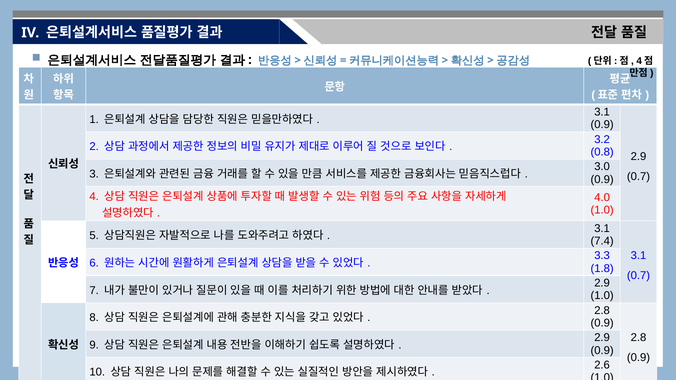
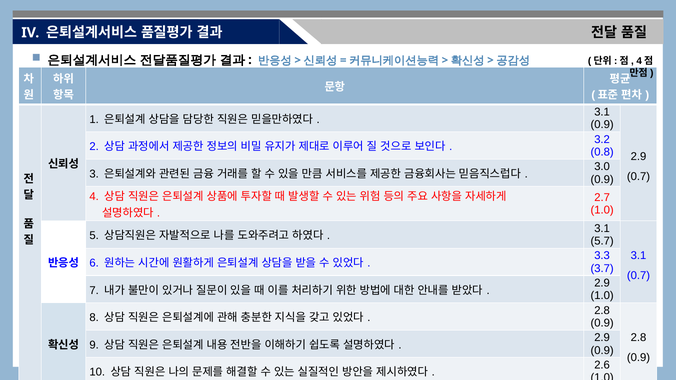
4.0: 4.0 -> 2.7 (602, 198)
7.4: 7.4 -> 5.7 (602, 241)
1.8: 1.8 -> 3.7 (602, 269)
